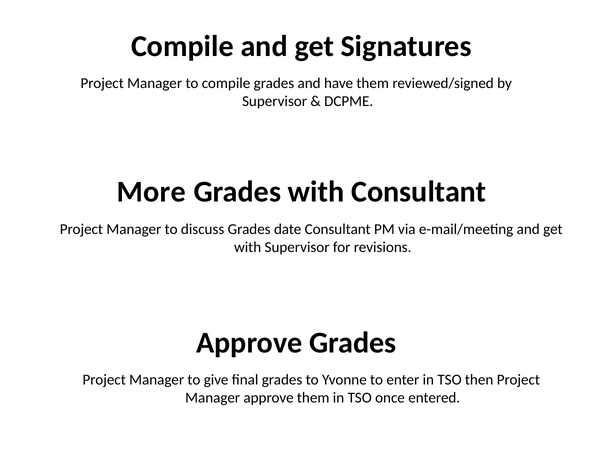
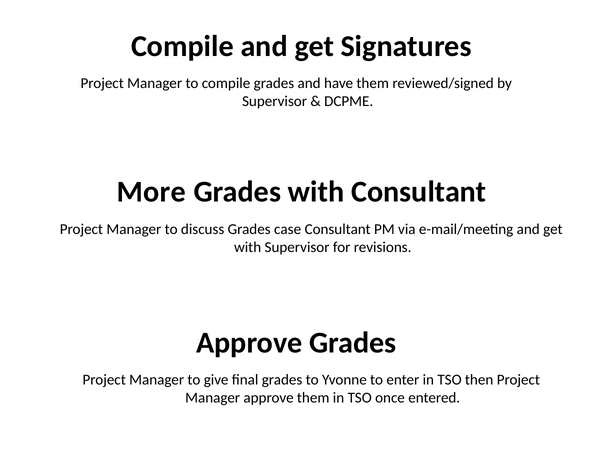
date: date -> case (288, 229)
